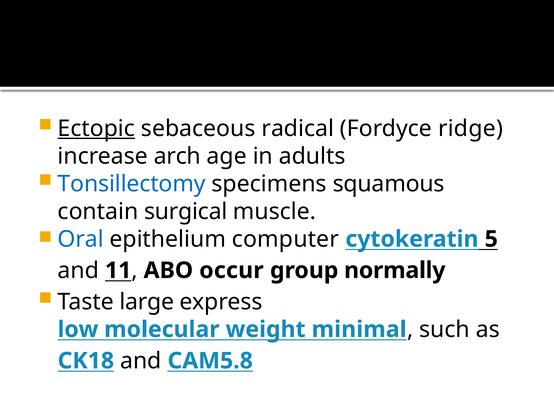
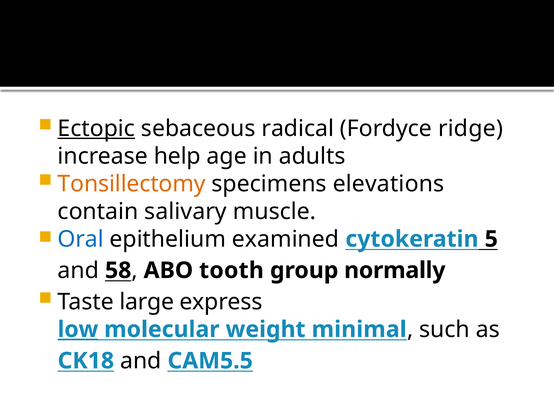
arch: arch -> help (177, 156)
Tonsillectomy colour: blue -> orange (132, 184)
squamous: squamous -> elevations (388, 184)
surgical: surgical -> salivary (186, 212)
computer: computer -> examined (286, 239)
11: 11 -> 58 (118, 271)
occur: occur -> tooth (231, 271)
low underline: none -> present (78, 330)
CAM5.8: CAM5.8 -> CAM5.5 (210, 361)
